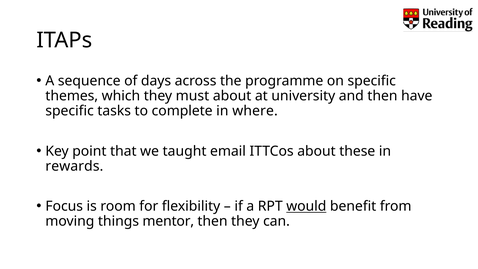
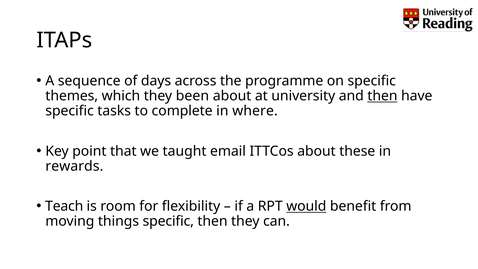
must: must -> been (192, 96)
then underline: none -> present (382, 96)
Focus: Focus -> Teach (64, 206)
things mentor: mentor -> specific (168, 221)
